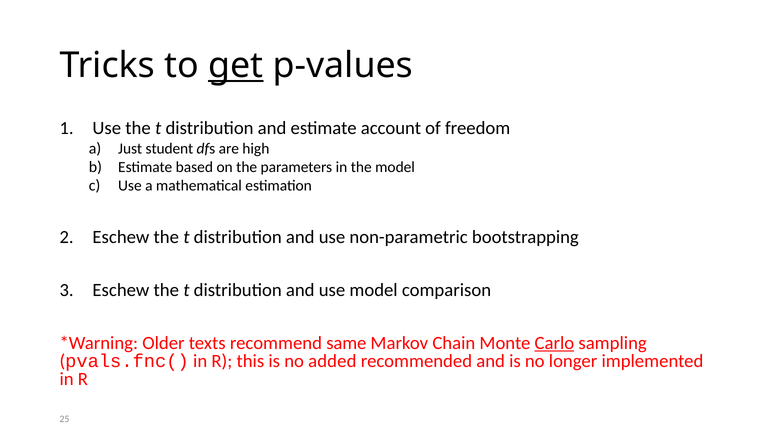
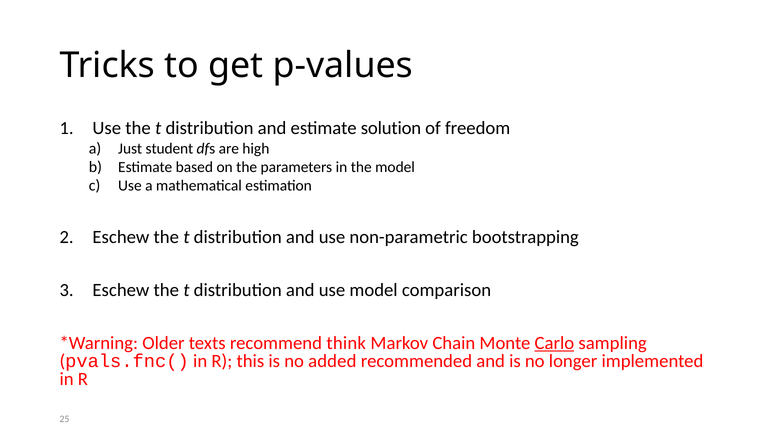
get underline: present -> none (236, 66)
account: account -> solution (391, 128)
same: same -> think (346, 343)
